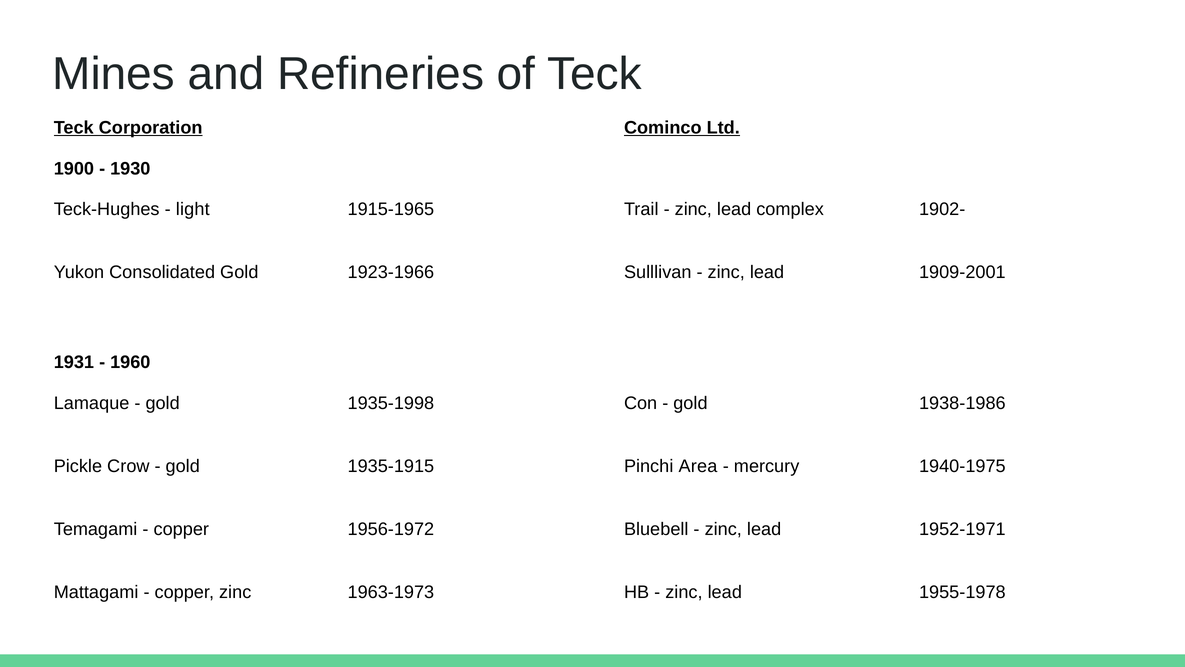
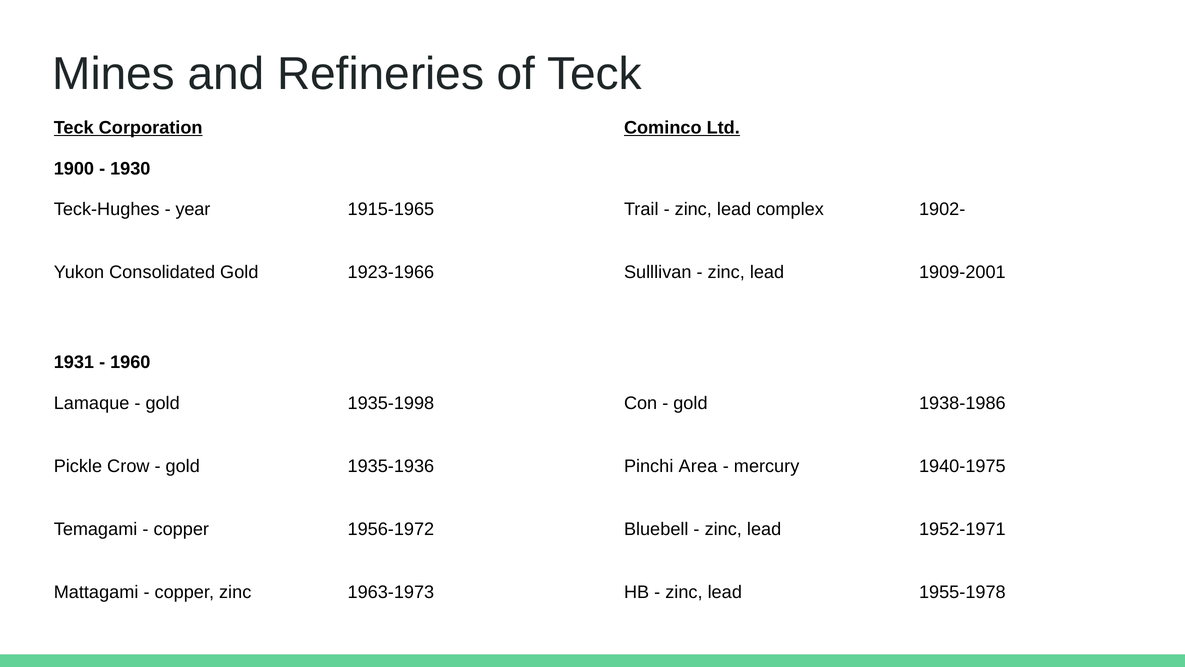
light: light -> year (193, 209)
1935-1915: 1935-1915 -> 1935-1936 (391, 466)
